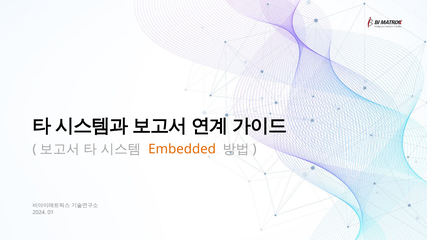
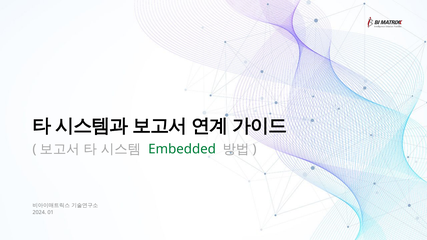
Embedded colour: orange -> green (182, 149)
